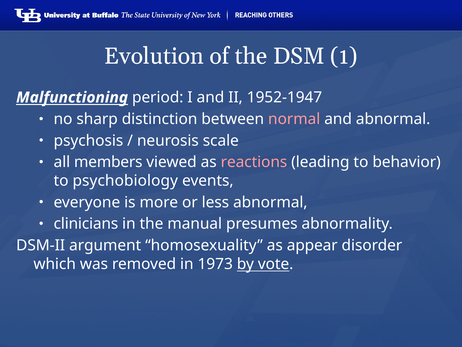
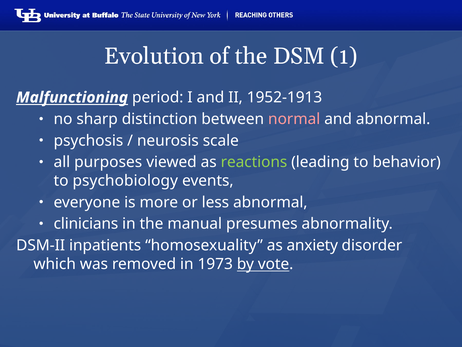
1952-1947: 1952-1947 -> 1952-1913 (284, 97)
members: members -> purposes (108, 162)
reactions colour: pink -> light green (254, 162)
argument: argument -> inpatients (105, 245)
appear: appear -> anxiety (312, 245)
